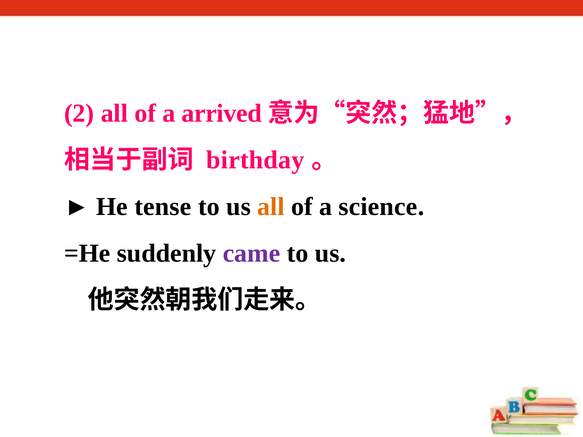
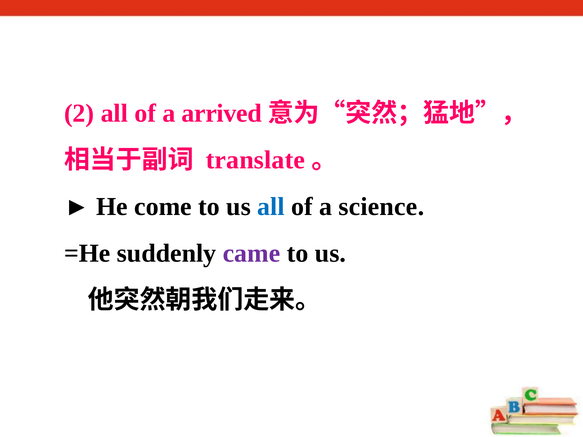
birthday: birthday -> translate (255, 160)
tense: tense -> come (163, 207)
all colour: orange -> blue (271, 207)
